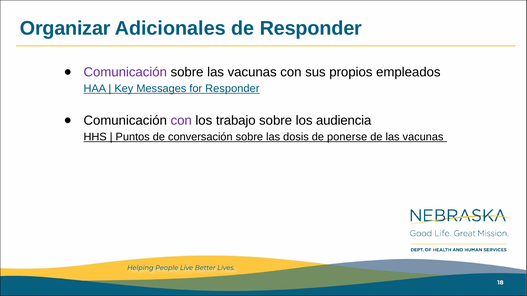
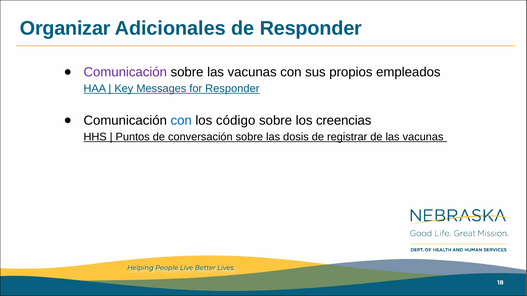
con colour: purple -> blue (181, 121)
trabajo: trabajo -> código (236, 121)
audiencia: audiencia -> creencias (344, 121)
ponerse: ponerse -> registrar (347, 137)
